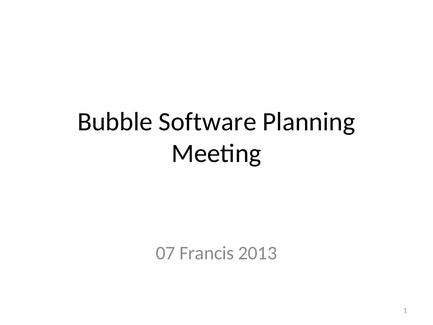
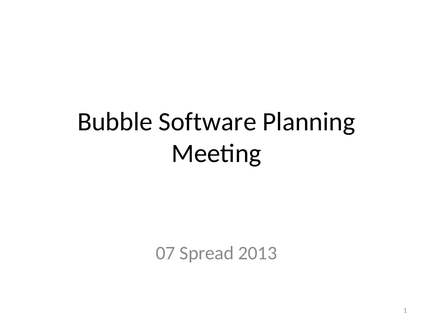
Francis: Francis -> Spread (207, 253)
